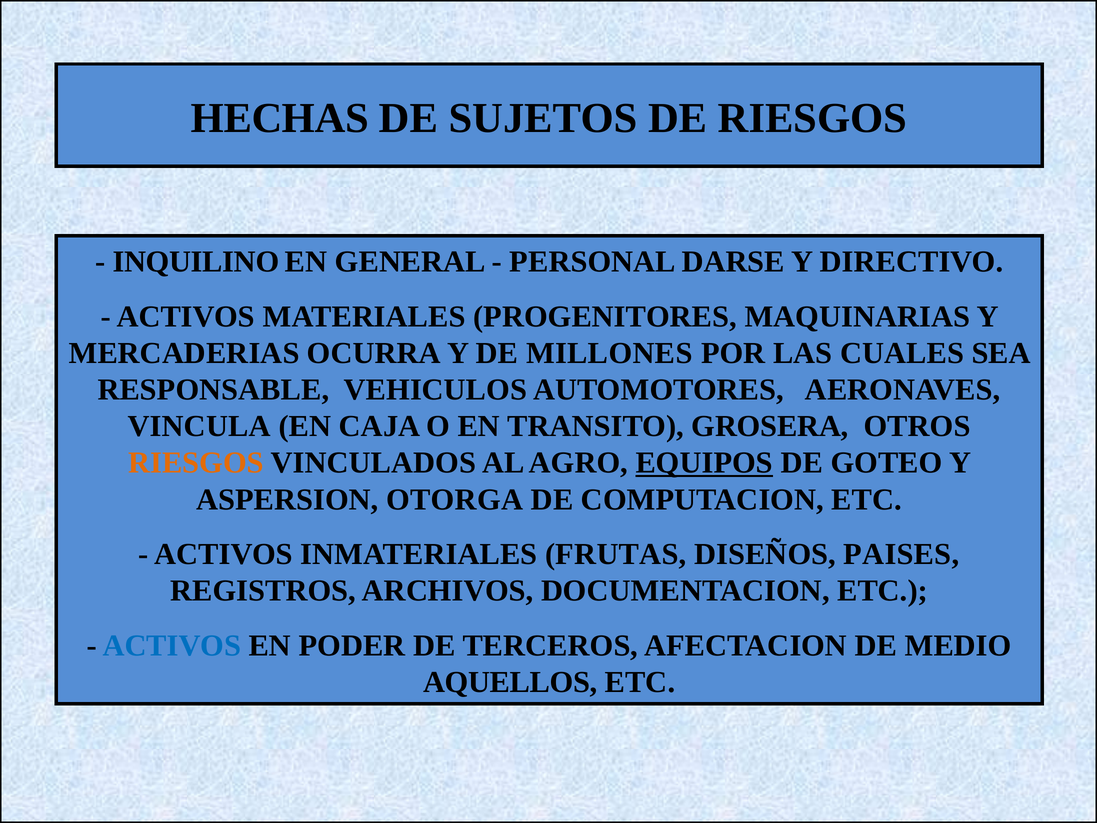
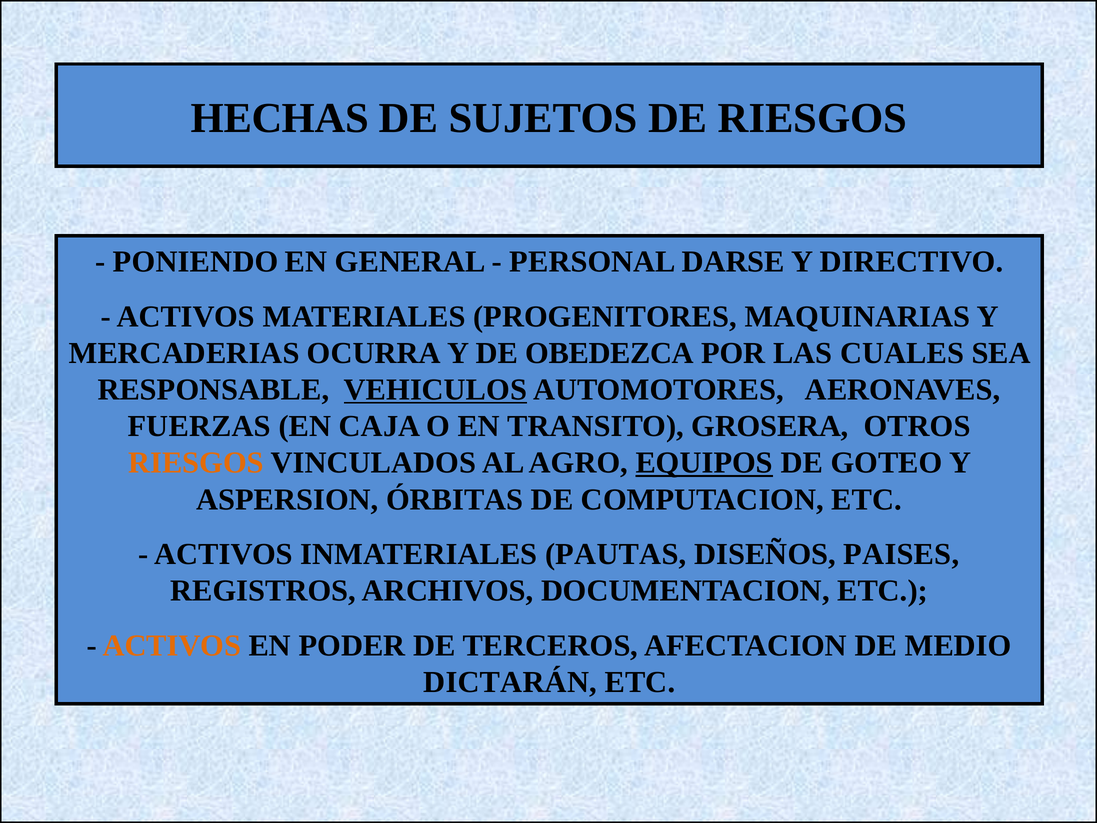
INQUILINO: INQUILINO -> PONIENDO (196, 262)
MILLONES: MILLONES -> OBEDEZCA (610, 353)
VEHICULOS underline: none -> present (435, 390)
VINCULA: VINCULA -> FUERZAS (199, 426)
OTORGA: OTORGA -> ÓRBITAS (455, 499)
FRUTAS: FRUTAS -> PAUTAS (616, 554)
ACTIVOS colour: blue -> orange (172, 646)
AQUELLOS: AQUELLOS -> DICTARÁN (510, 682)
